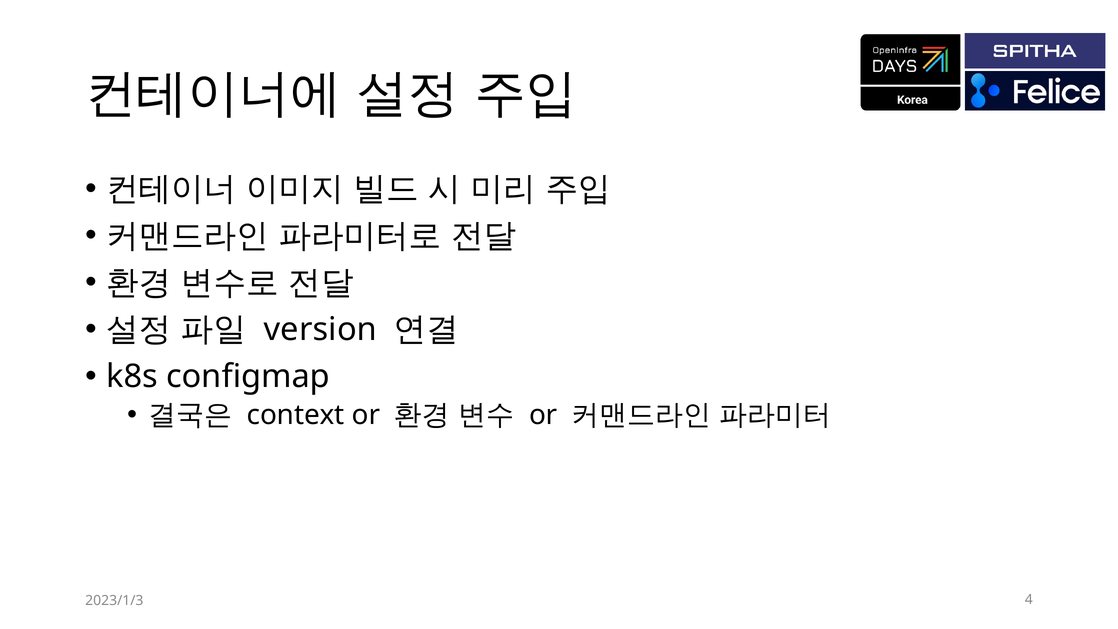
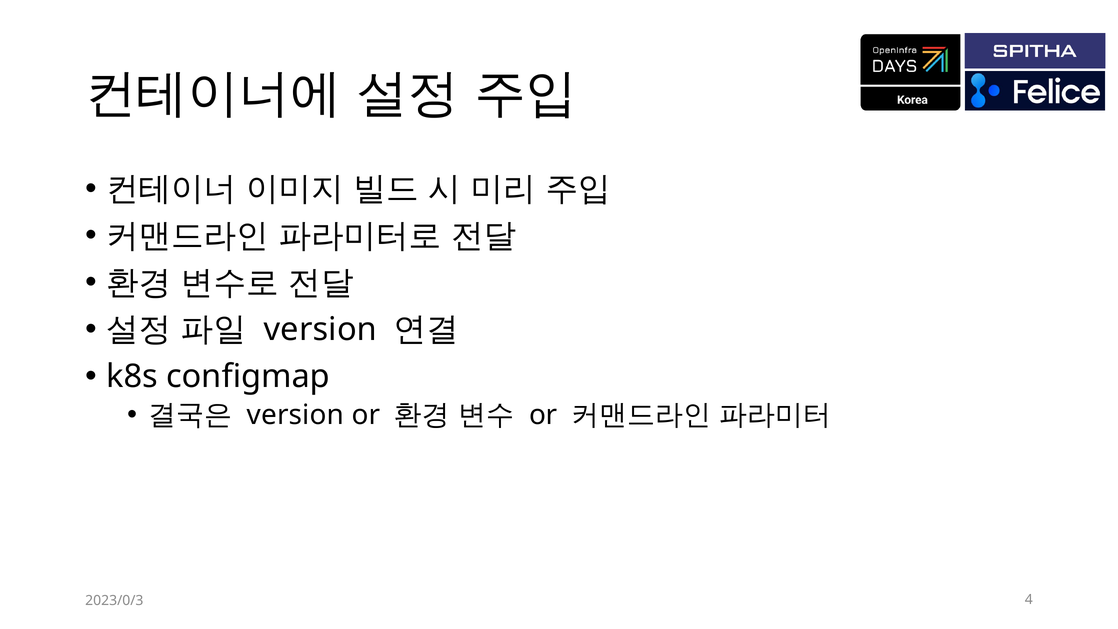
context: context -> version (296, 415)
2023/1/3: 2023/1/3 -> 2023/0/3 (114, 601)
